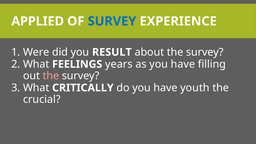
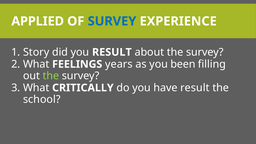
Were: Were -> Story (36, 52)
as you have: have -> been (183, 64)
the colour: pink -> light green (51, 76)
have youth: youth -> result (195, 88)
crucial: crucial -> school (42, 99)
